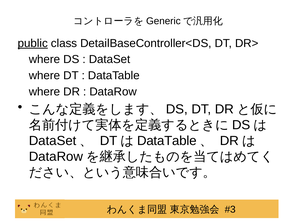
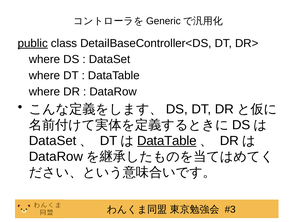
DataTable underline: none -> present (167, 141)
